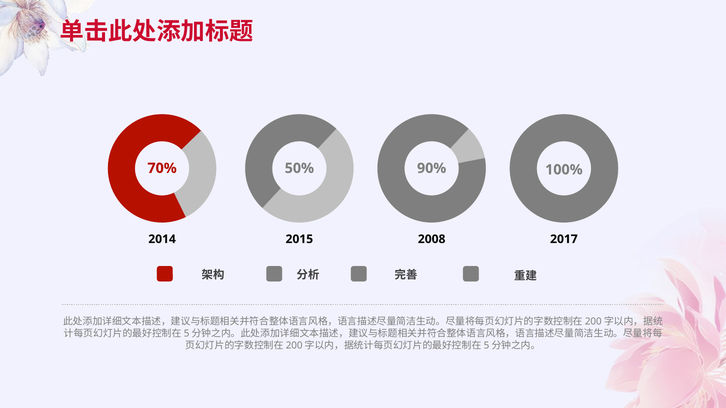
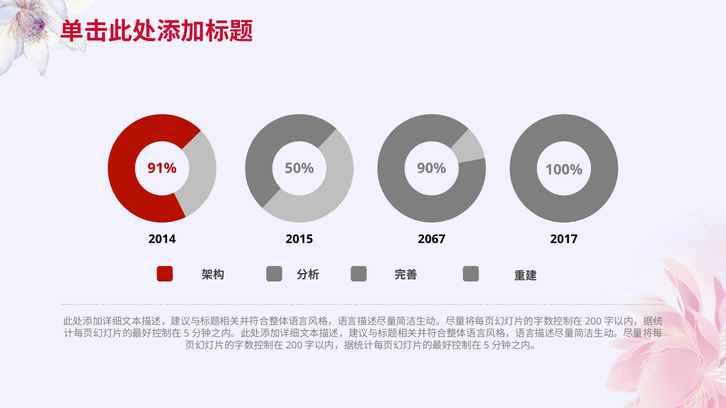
70%: 70% -> 91% (162, 168)
2008: 2008 -> 2067 (432, 239)
